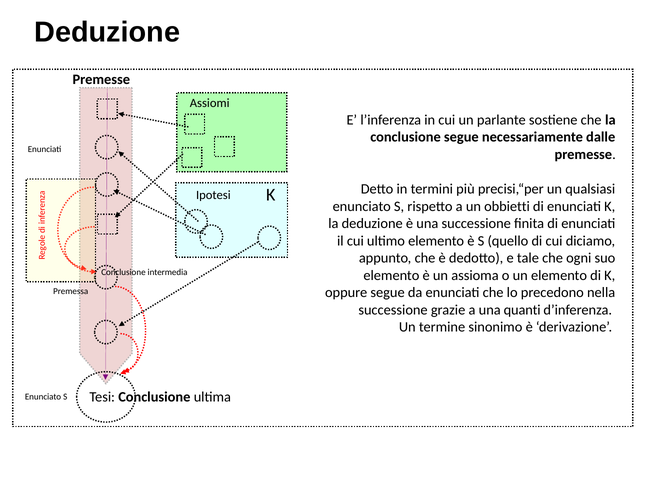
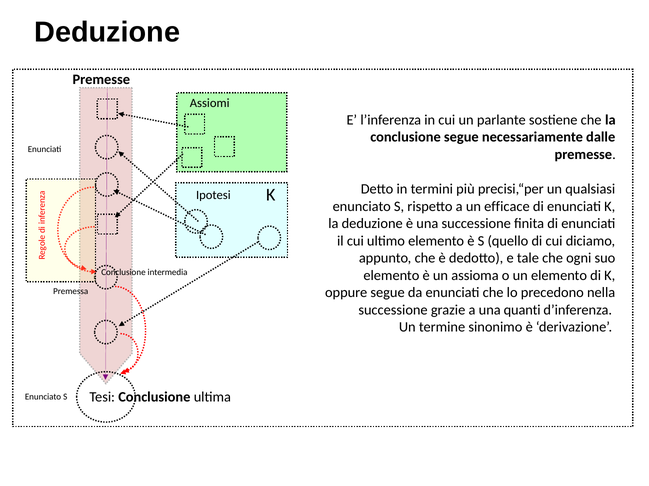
obbietti: obbietti -> efficace (507, 207)
